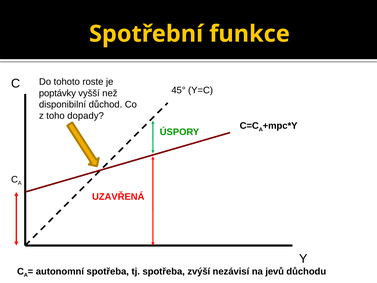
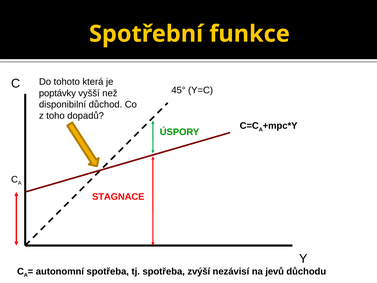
roste: roste -> která (93, 82)
dopady: dopady -> dopadů (86, 116)
UZAVŘENÁ: UZAVŘENÁ -> STAGNACE (118, 197)
